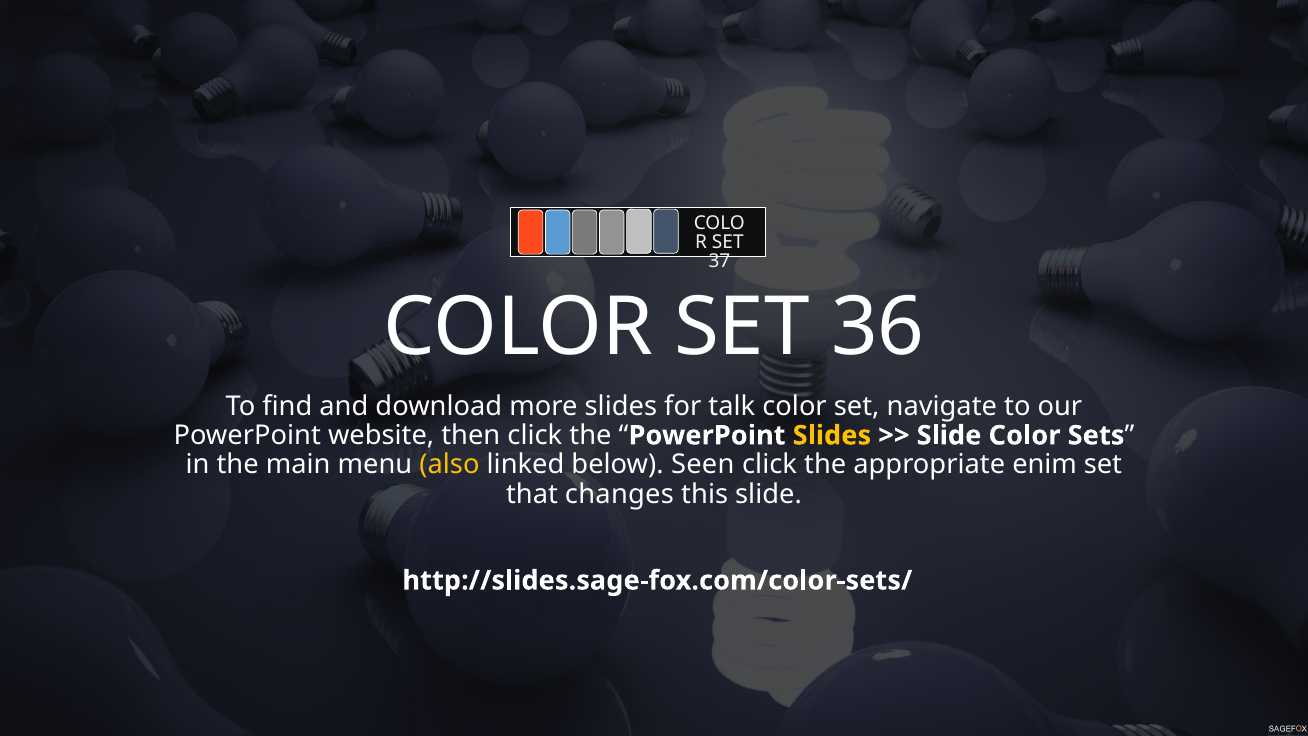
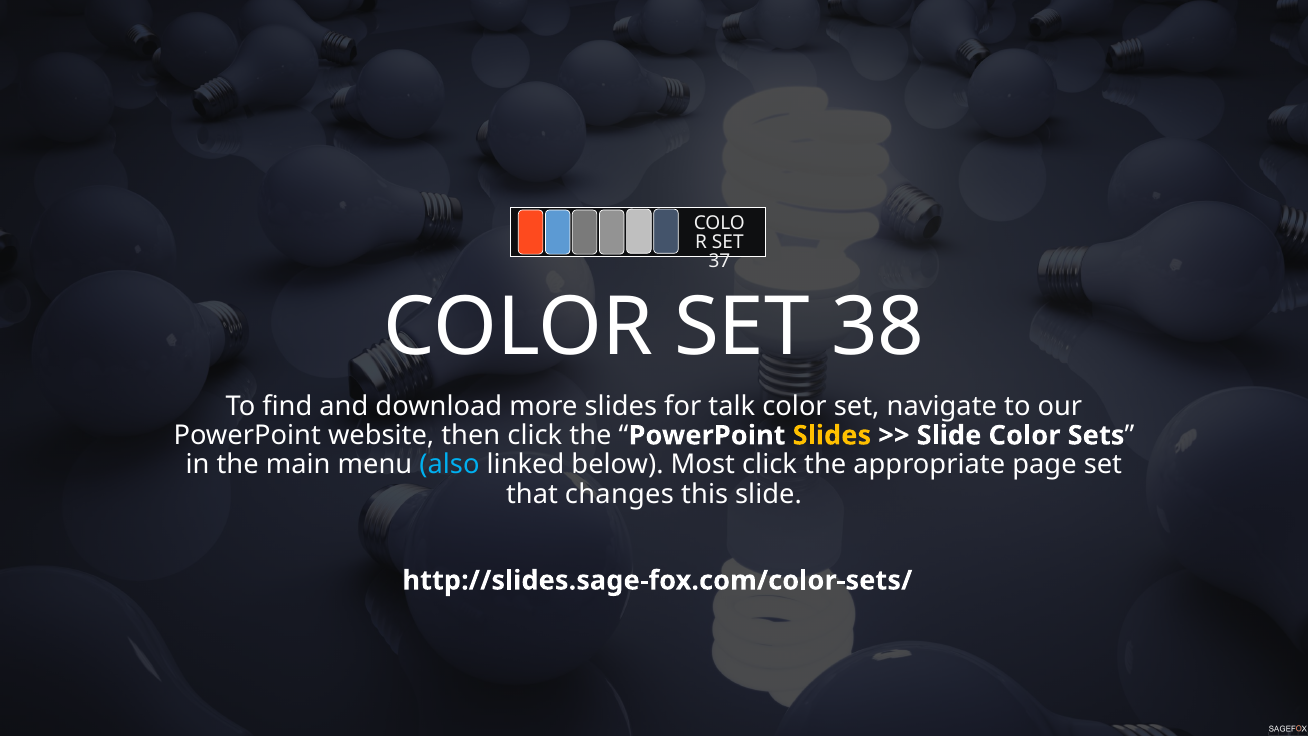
36: 36 -> 38 (878, 327)
also colour: yellow -> light blue (450, 465)
Seen: Seen -> Most (703, 465)
enim: enim -> page (1044, 465)
